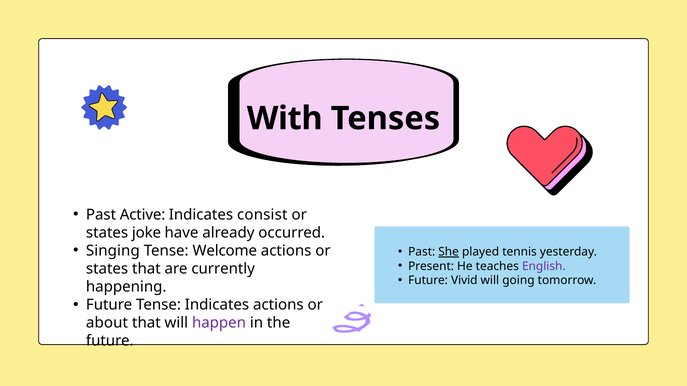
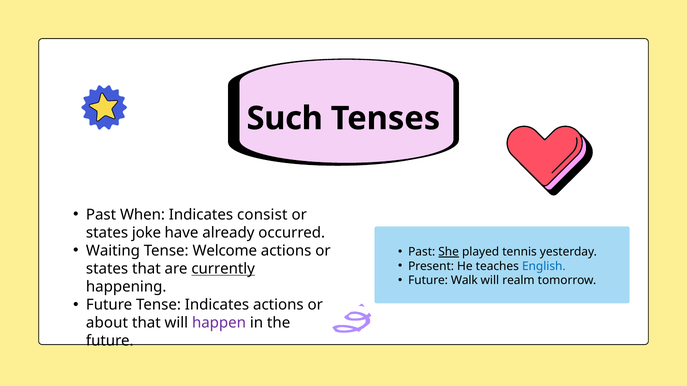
With: With -> Such (285, 119)
Active: Active -> When (143, 215)
Singing: Singing -> Waiting (113, 251)
English colour: purple -> blue (544, 267)
currently underline: none -> present (223, 269)
Vivid: Vivid -> Walk (464, 281)
going: going -> realm (518, 281)
